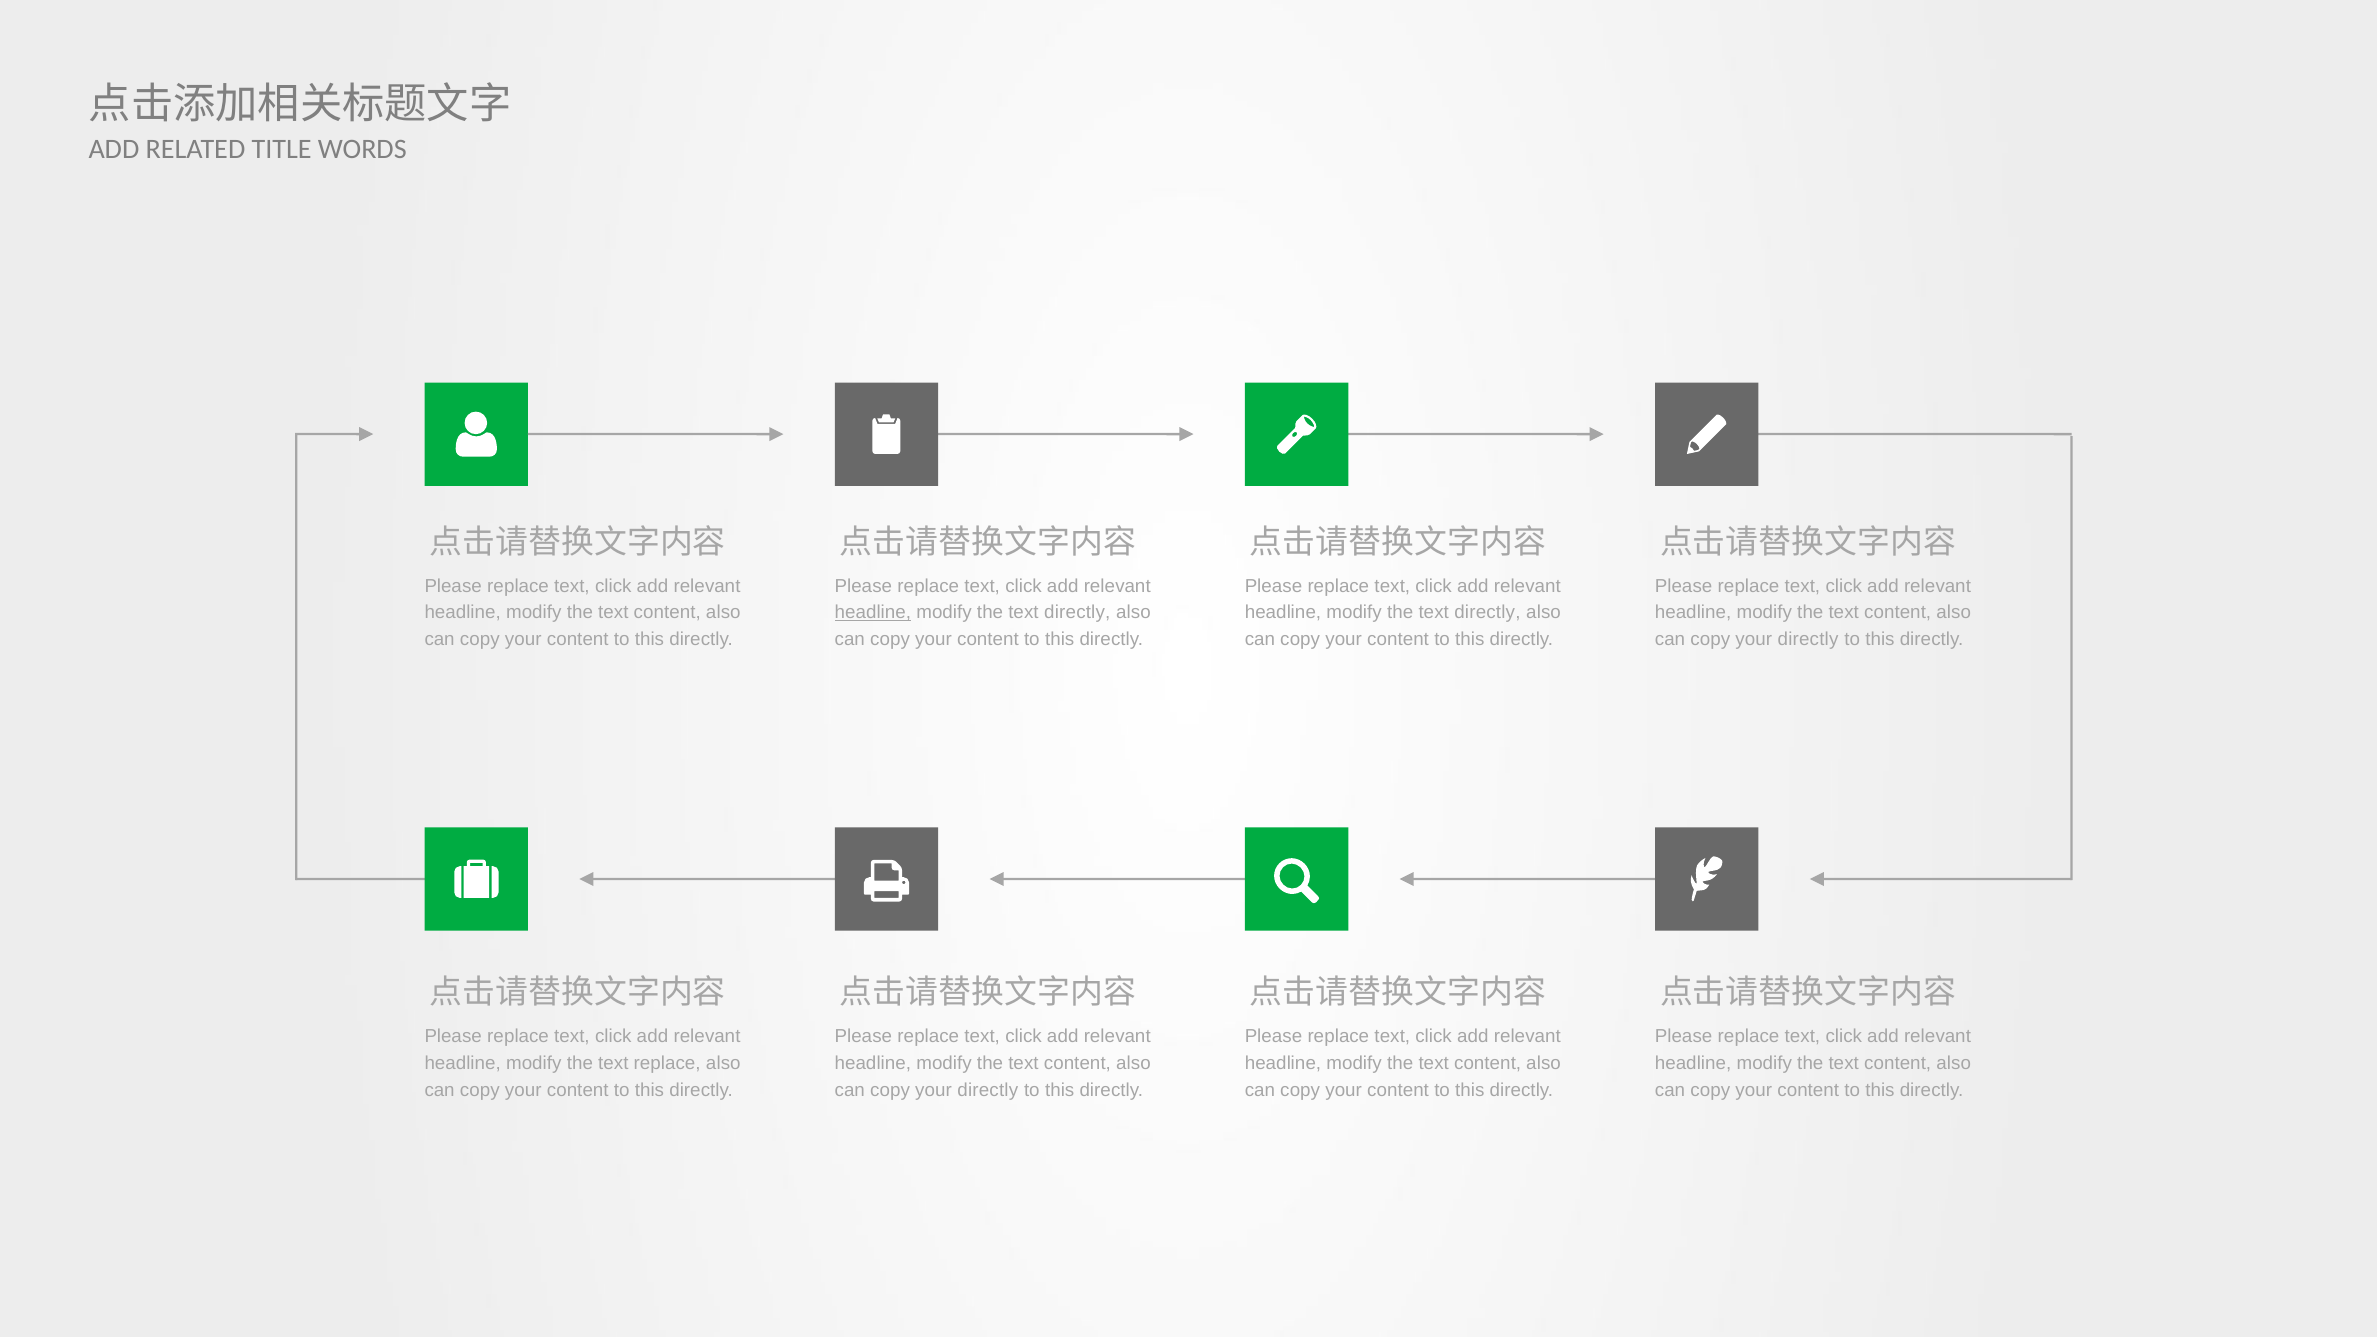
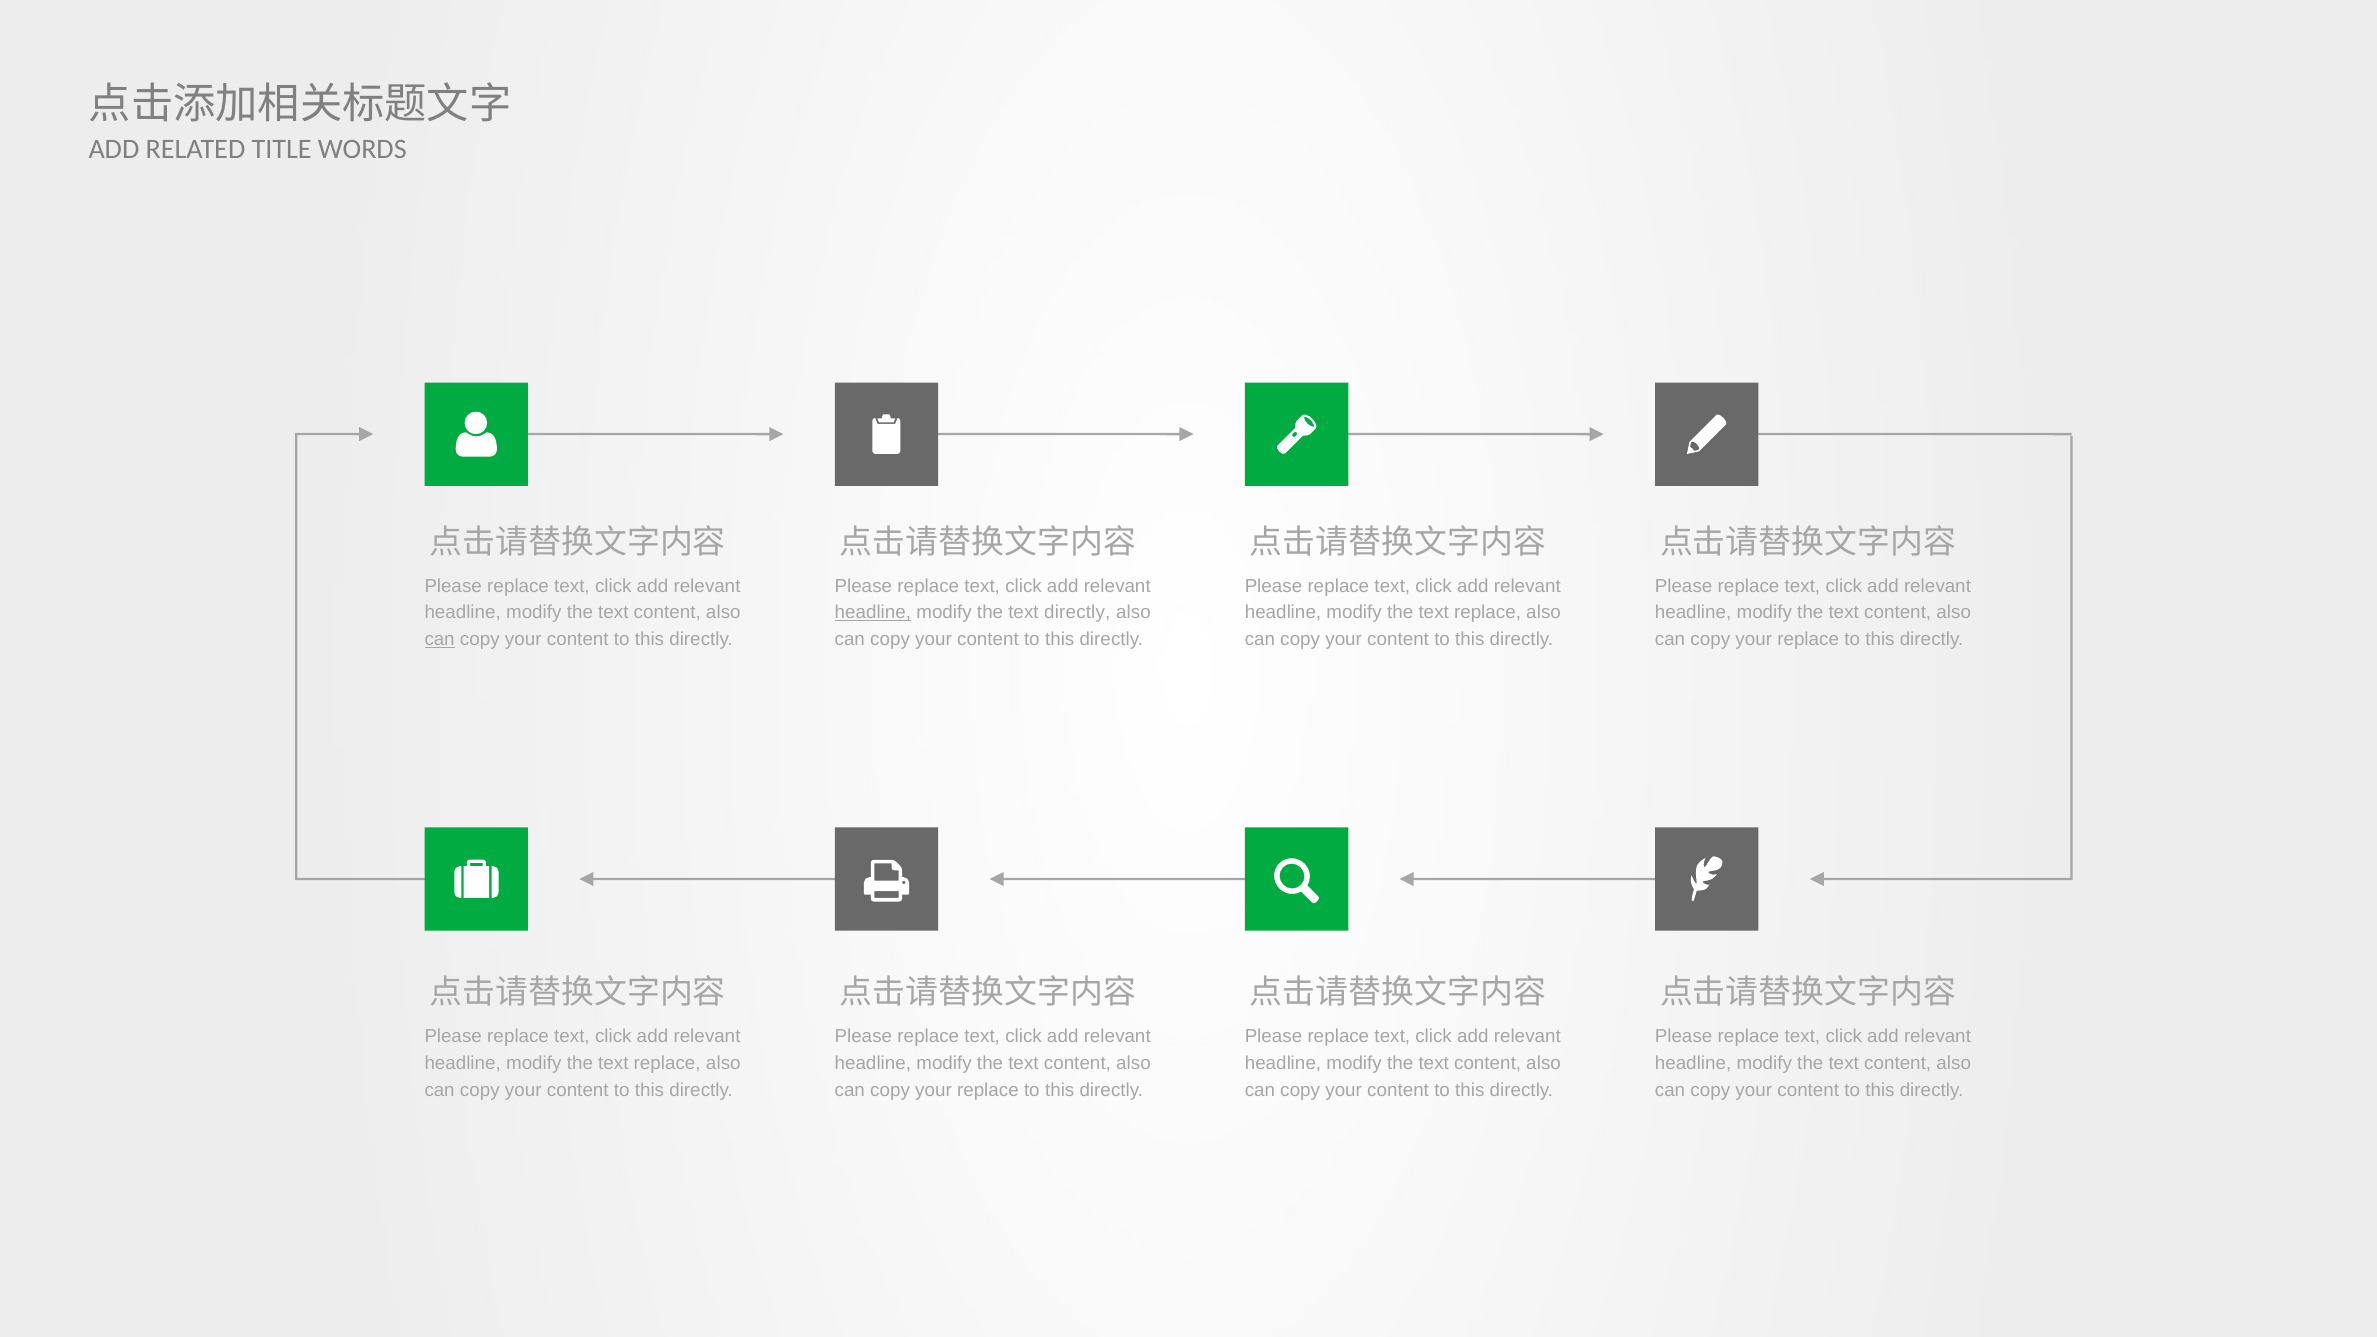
directly: directly -> replace (1488, 613)
can underline: none -> present (440, 640)
directly: directly -> replace (1808, 640)
directly: directly -> replace (988, 1090)
